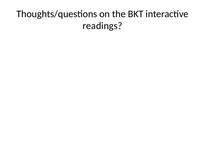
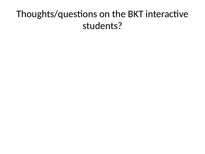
readings: readings -> students (102, 26)
